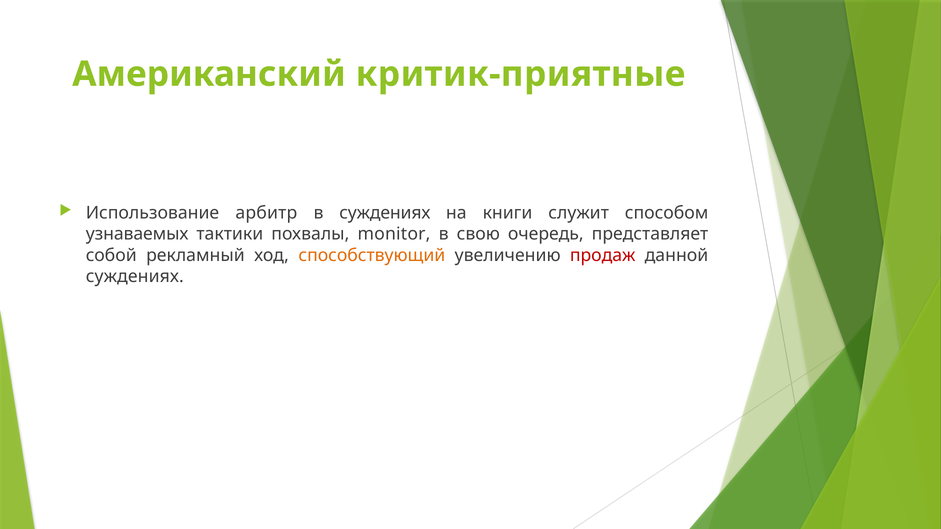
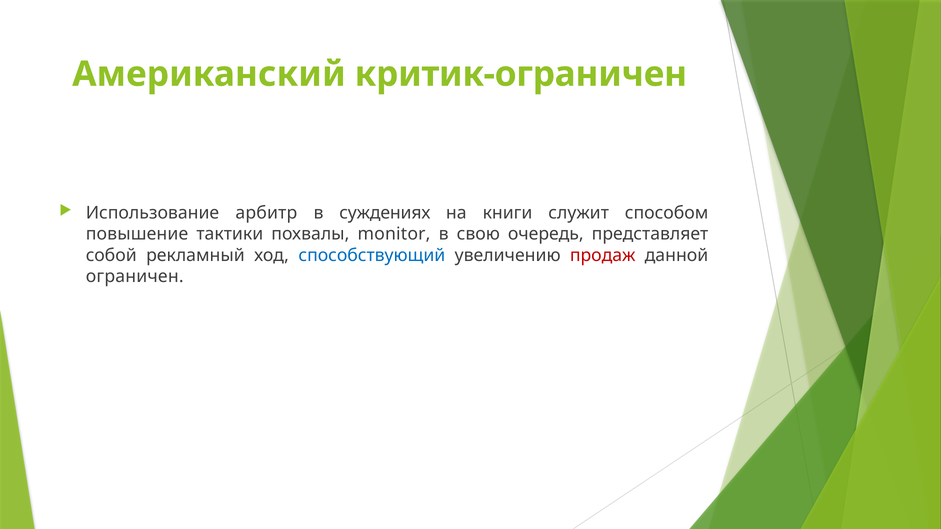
критик-приятные: критик-приятные -> критик-ограничен (521, 74)
узнаваемых: узнаваемых -> повышение (137, 234)
способствующий colour: orange -> blue (372, 255)
суждениях: суждениях -> ограничен (135, 277)
